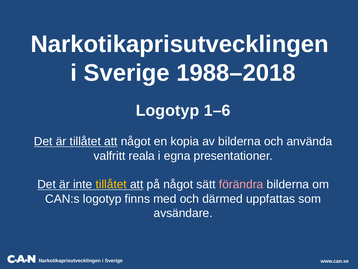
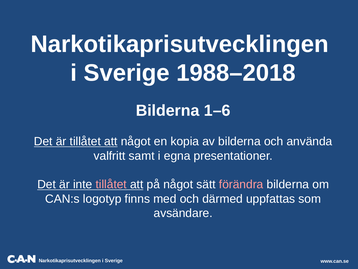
Logotyp: Logotyp -> Bilderna (168, 111)
reala: reala -> samt (142, 156)
tillåtet colour: yellow -> pink (111, 184)
